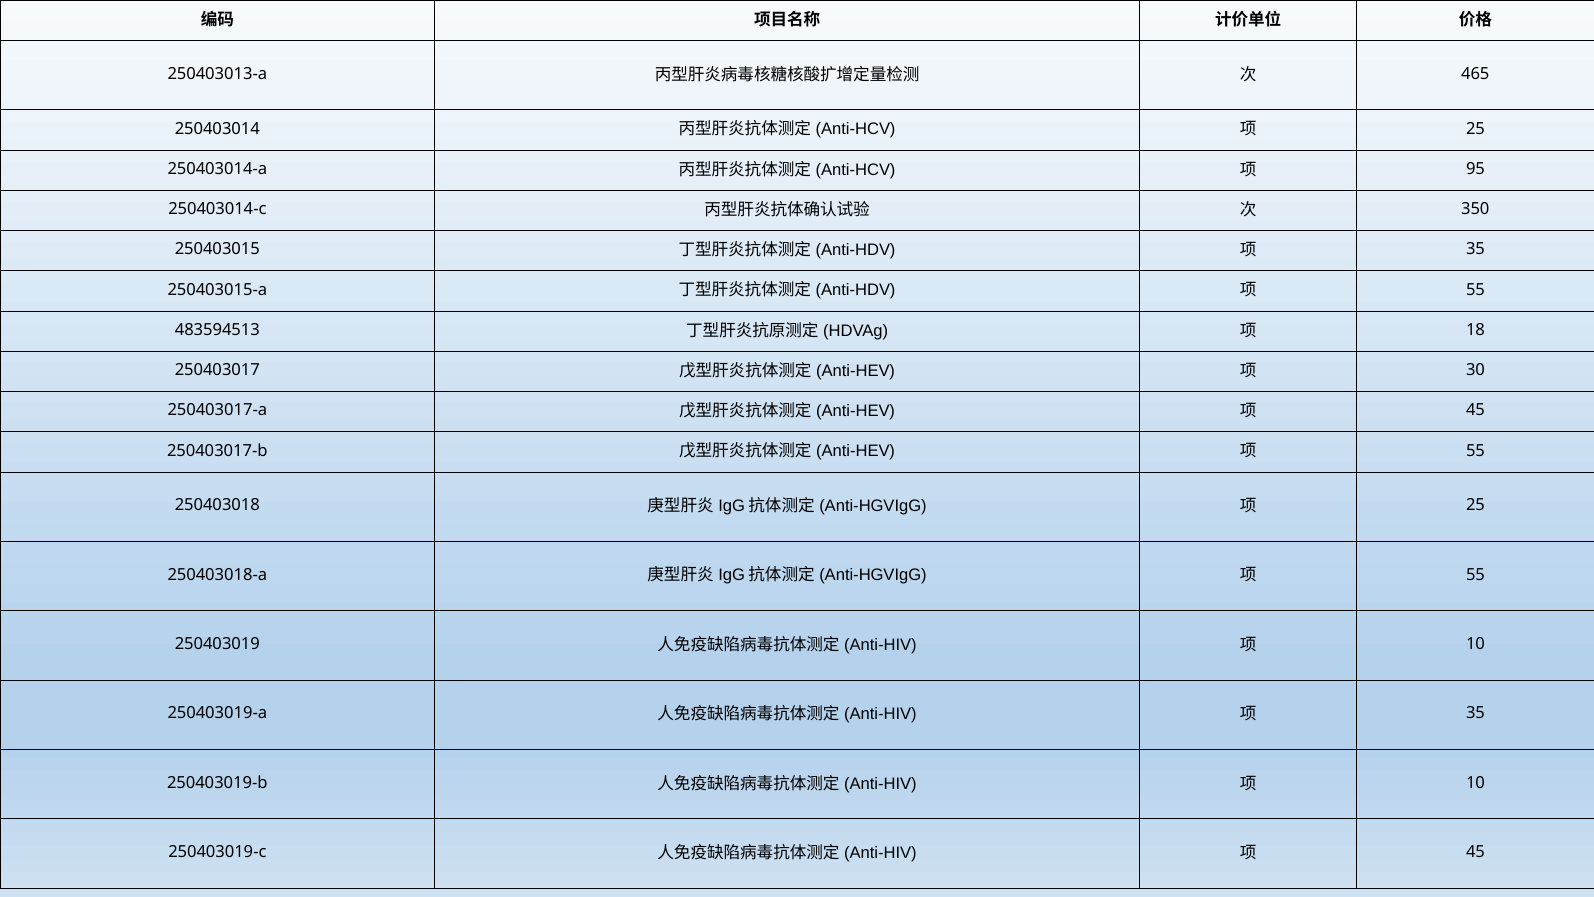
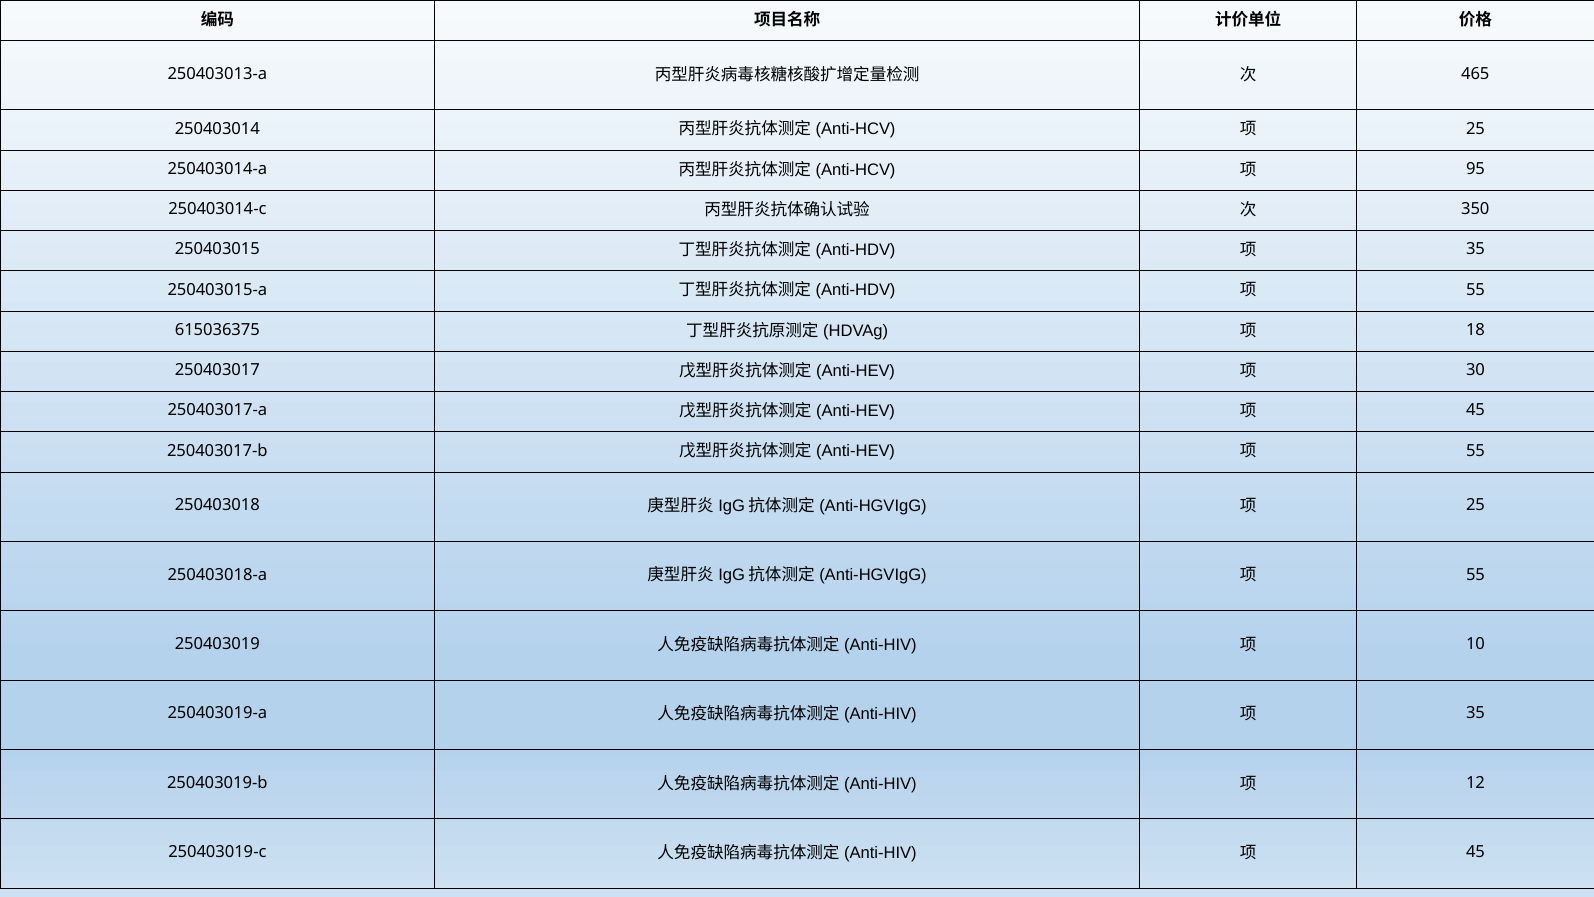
483594513: 483594513 -> 615036375 (217, 330)
10: 10 -> 12 (1475, 783)
